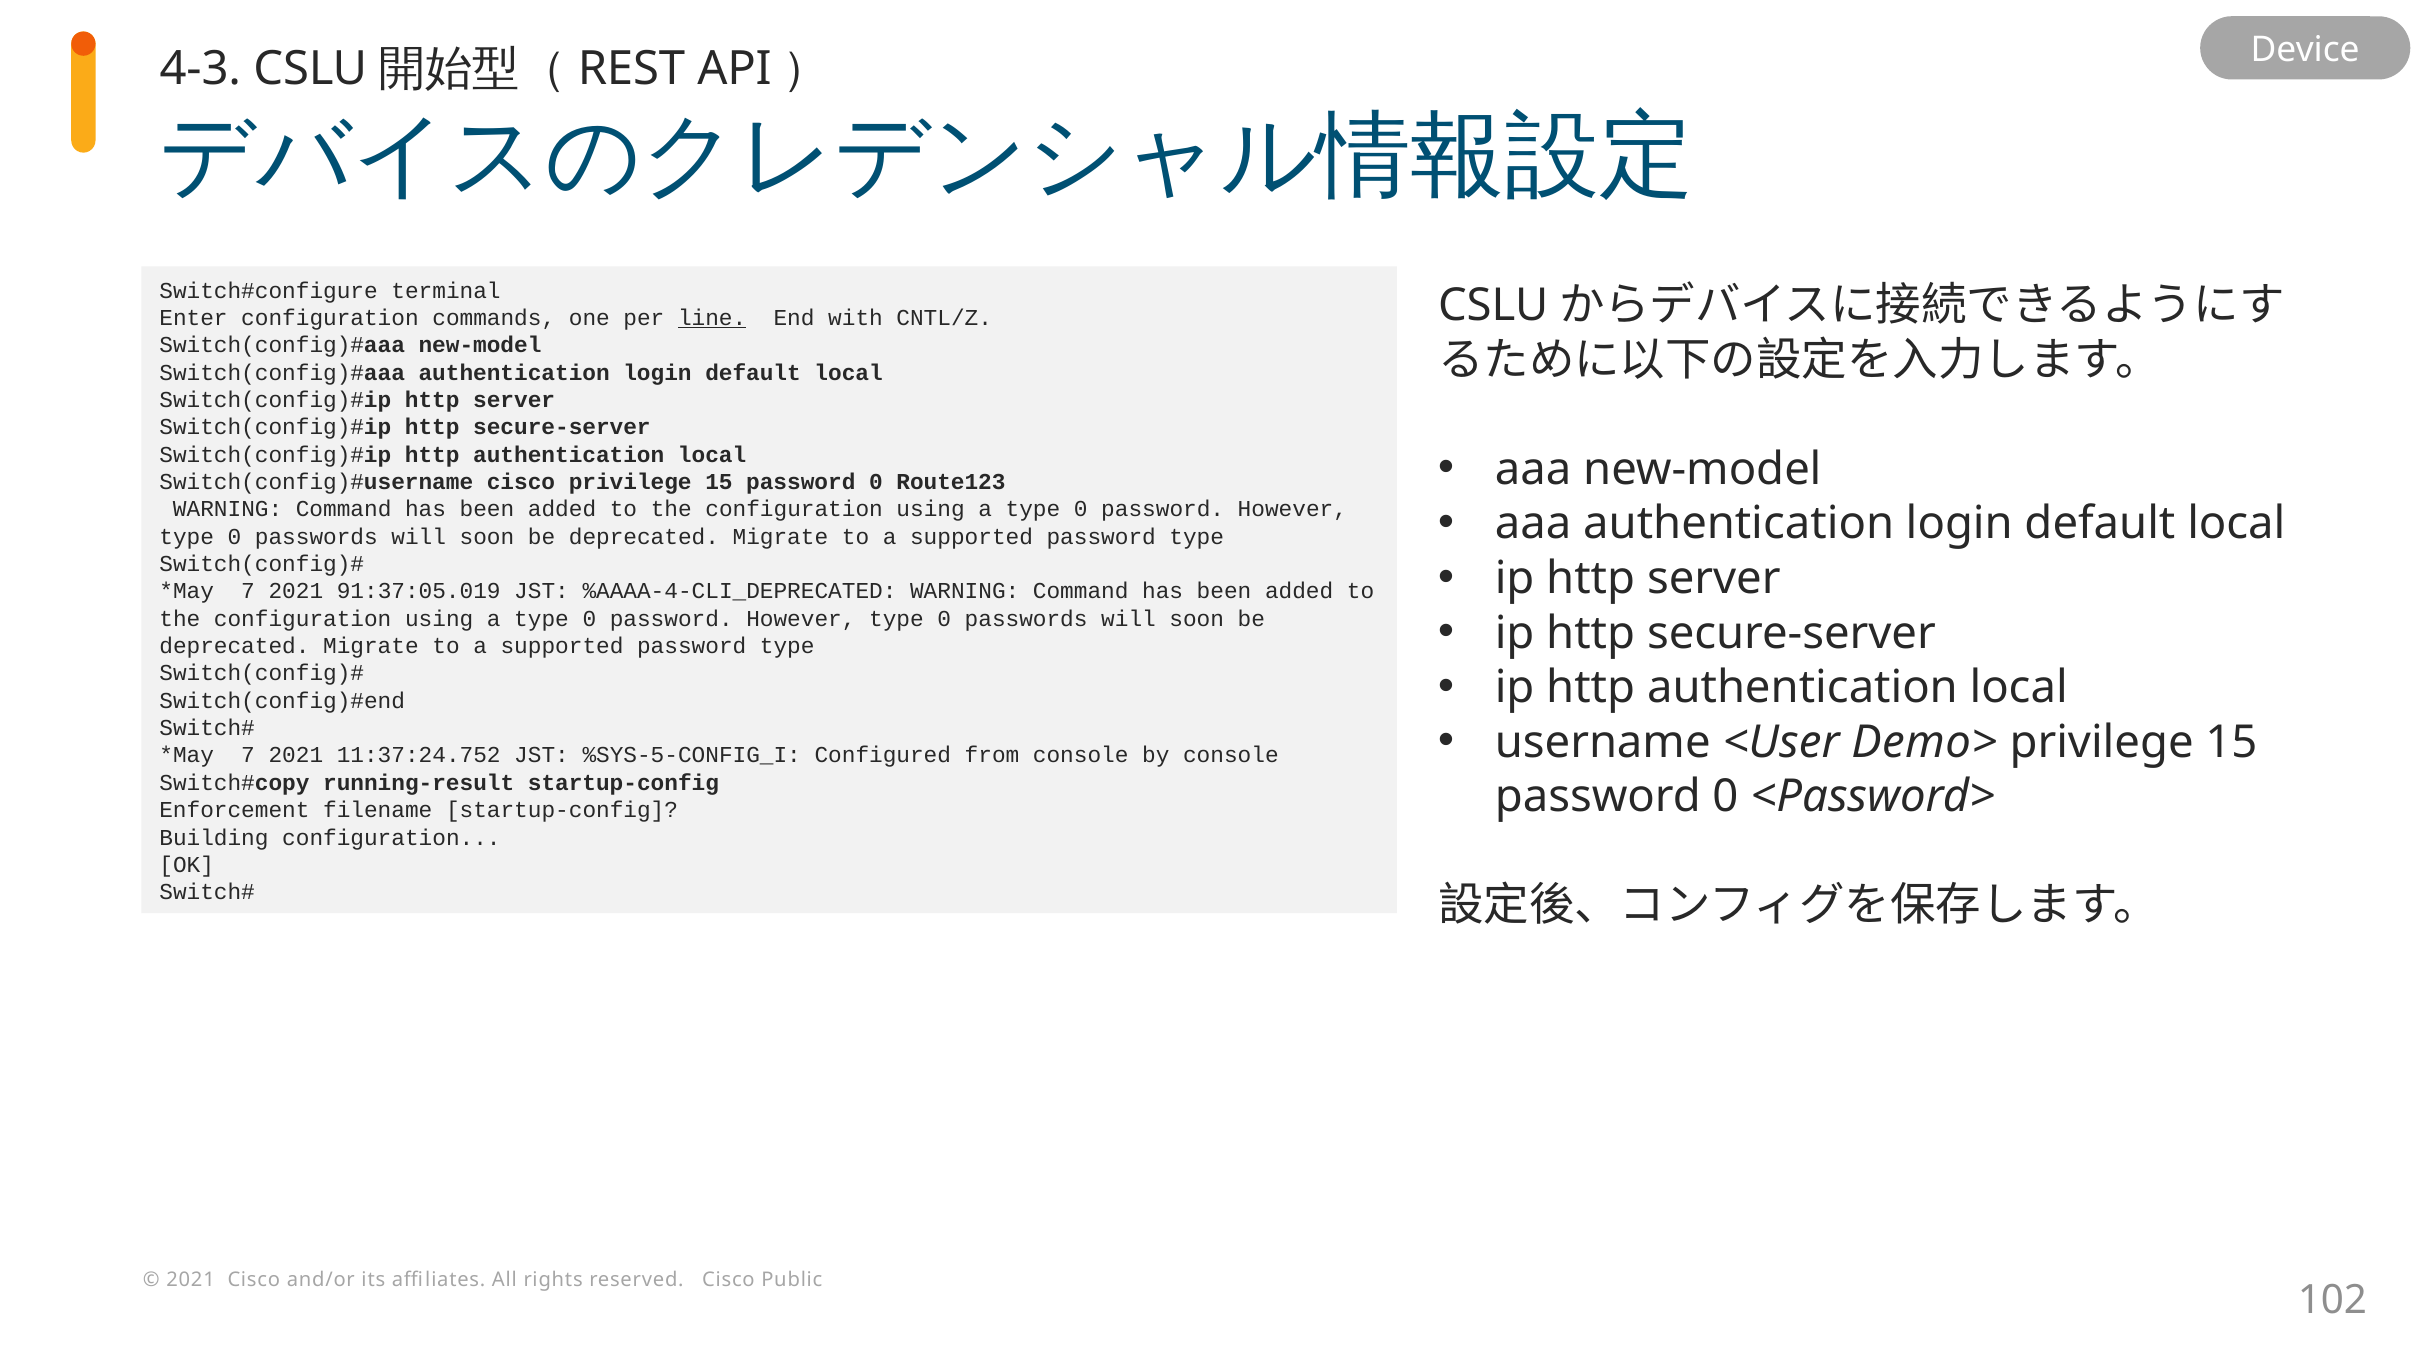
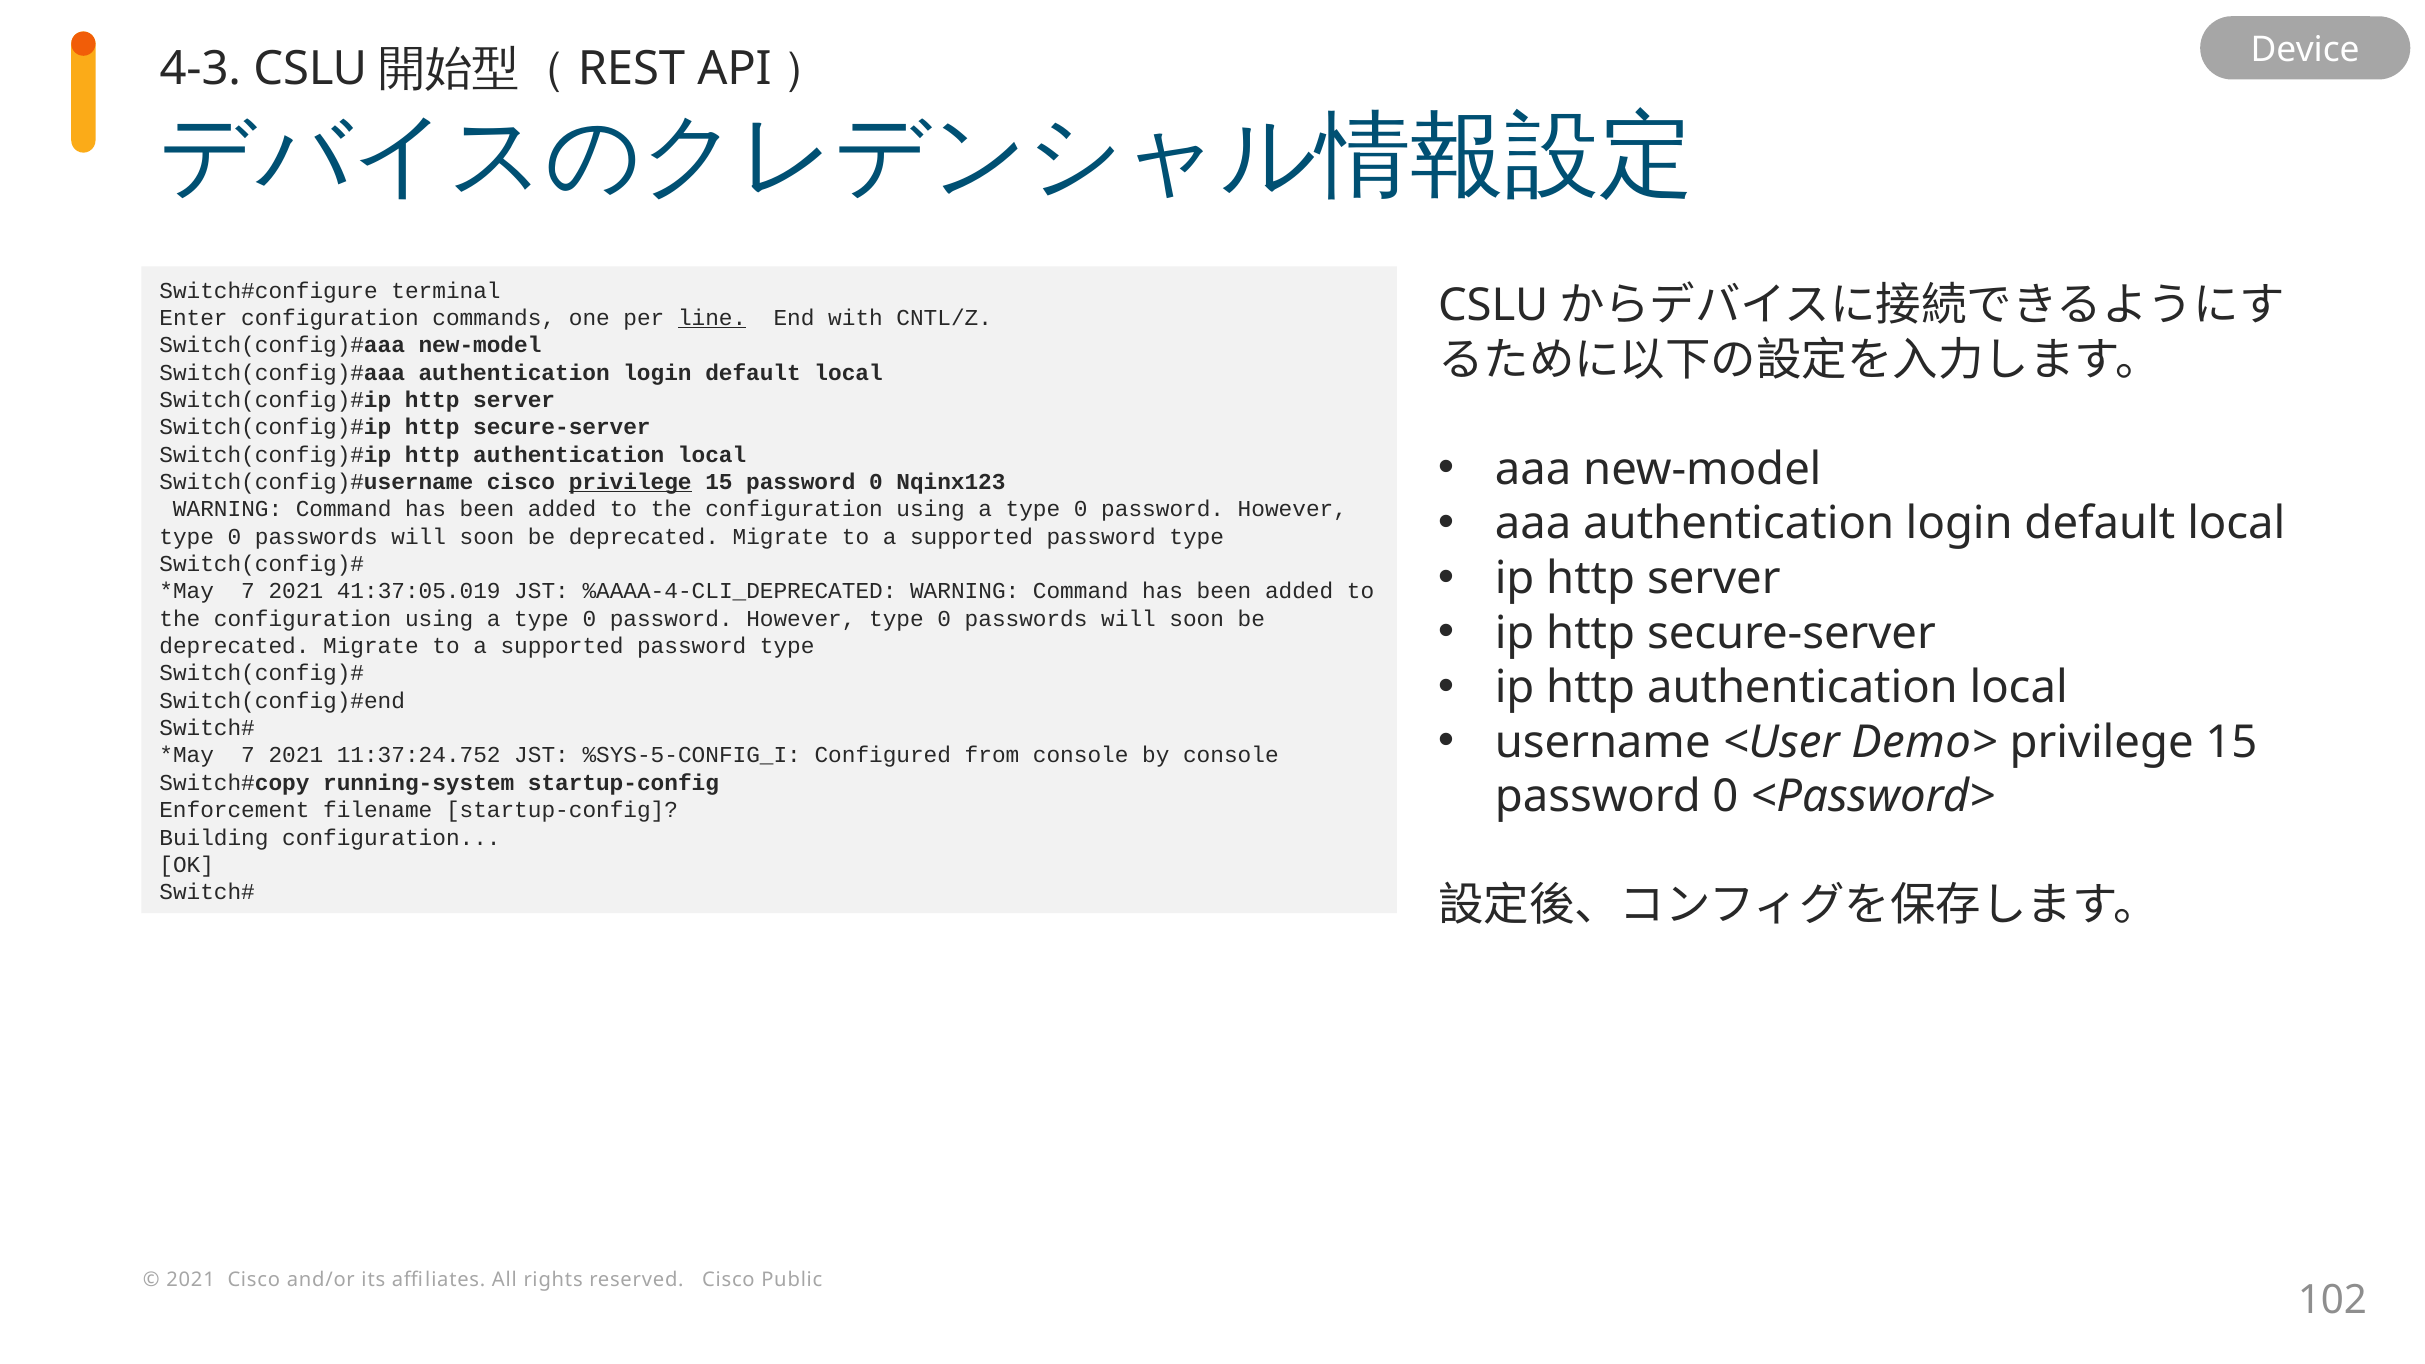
privilege underline: none -> present (630, 482)
Route123: Route123 -> Nqinx123 (951, 482)
91:37:05.019: 91:37:05.019 -> 41:37:05.019 (419, 591)
running-result: running-result -> running-system (419, 783)
